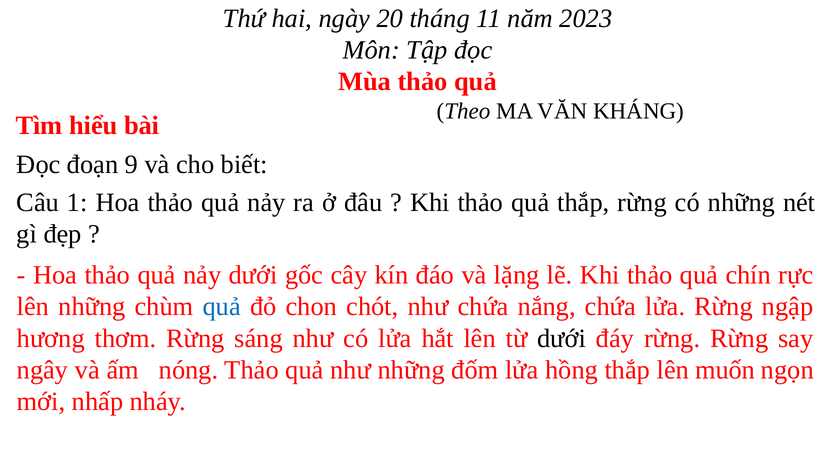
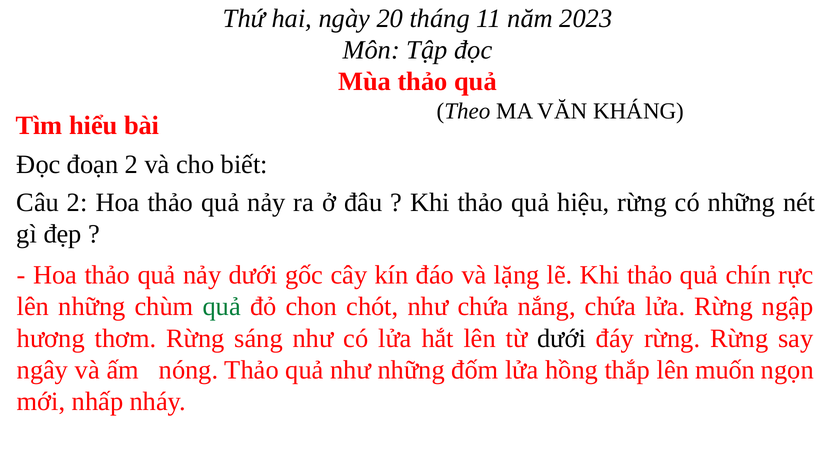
đoạn 9: 9 -> 2 (131, 164)
Câu 1: 1 -> 2 (77, 202)
quả thắp: thắp -> hiệu (583, 202)
quả colour: blue -> green (222, 307)
